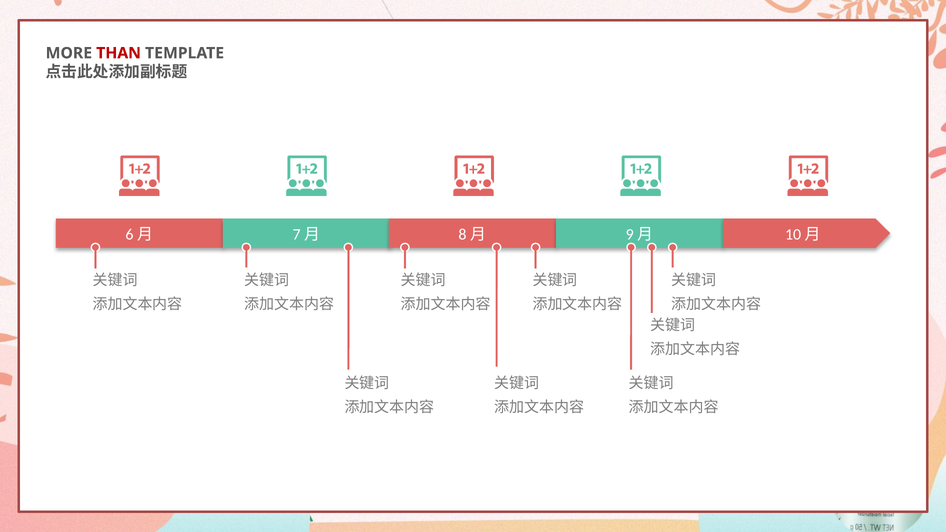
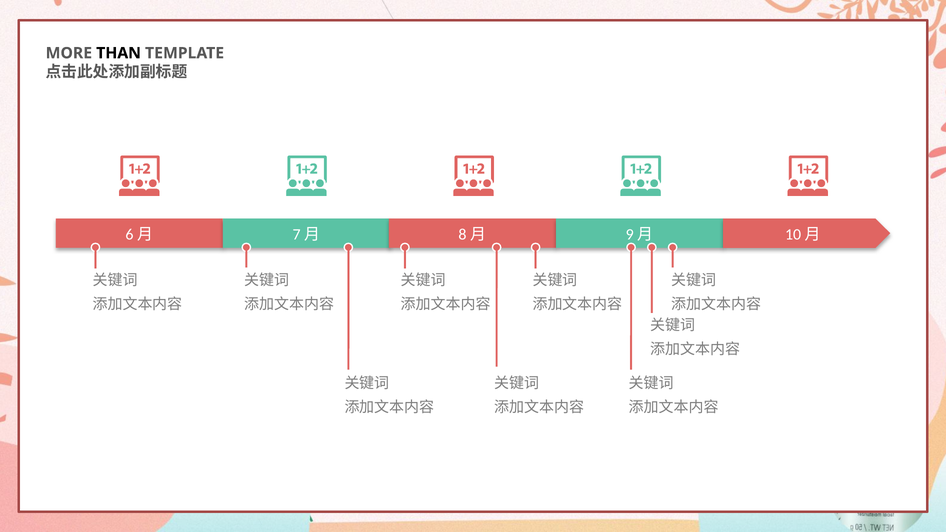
THAN colour: red -> black (119, 53)
